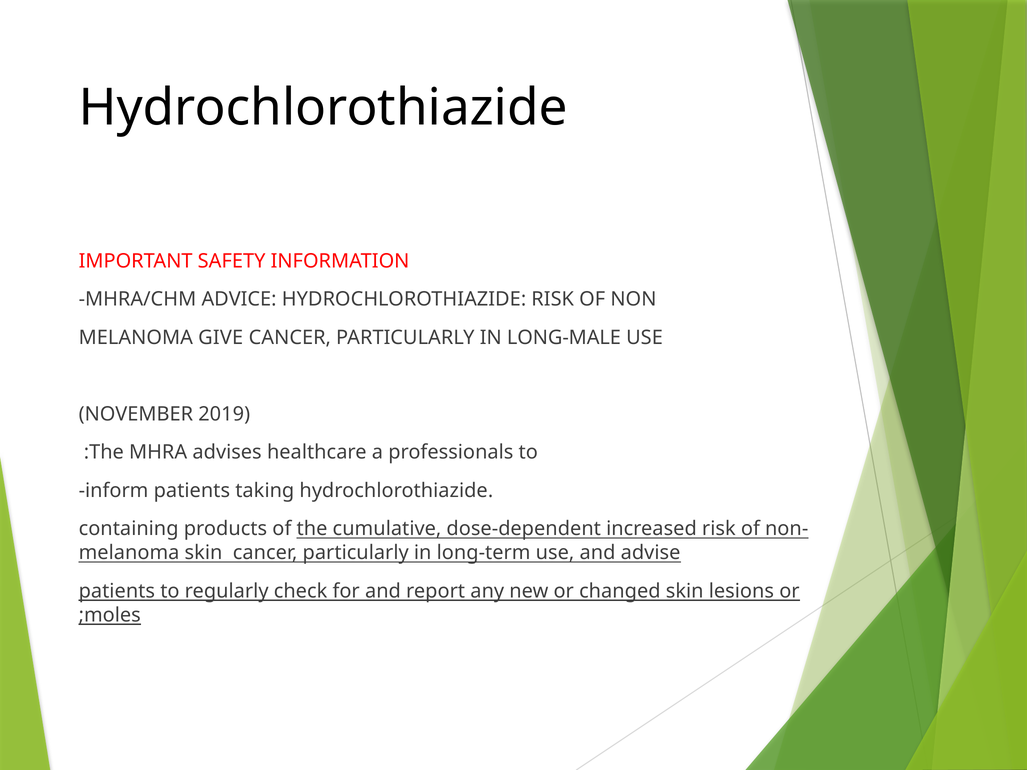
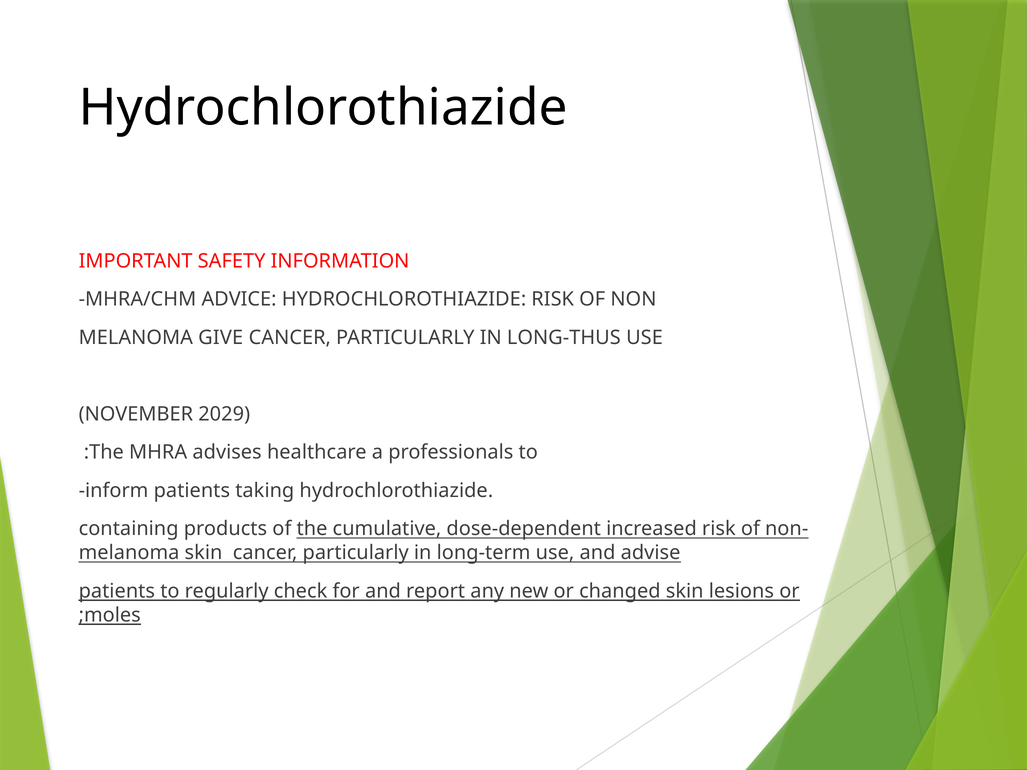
LONG-MALE: LONG-MALE -> LONG-THUS (564, 338)
2019: 2019 -> 2029 (221, 414)
